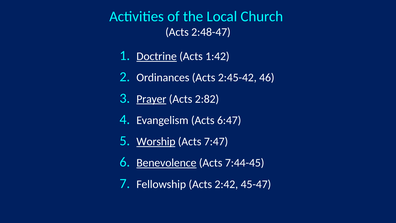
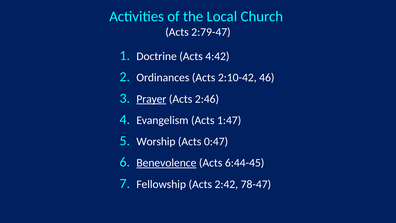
2:48-47: 2:48-47 -> 2:79-47 (211, 32)
Doctrine underline: present -> none (157, 56)
1:42: 1:42 -> 4:42 (217, 56)
2:45-42: 2:45-42 -> 2:10-42 (237, 78)
2:82: 2:82 -> 2:46 (207, 99)
6:47: 6:47 -> 1:47 (229, 120)
Worship underline: present -> none (156, 141)
7:47: 7:47 -> 0:47 (216, 141)
7:44-45: 7:44-45 -> 6:44-45 (245, 163)
45-47: 45-47 -> 78-47 (256, 184)
